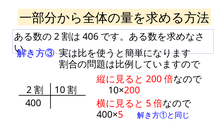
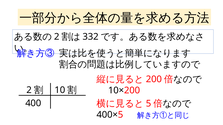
406: 406 -> 332 (91, 37)
